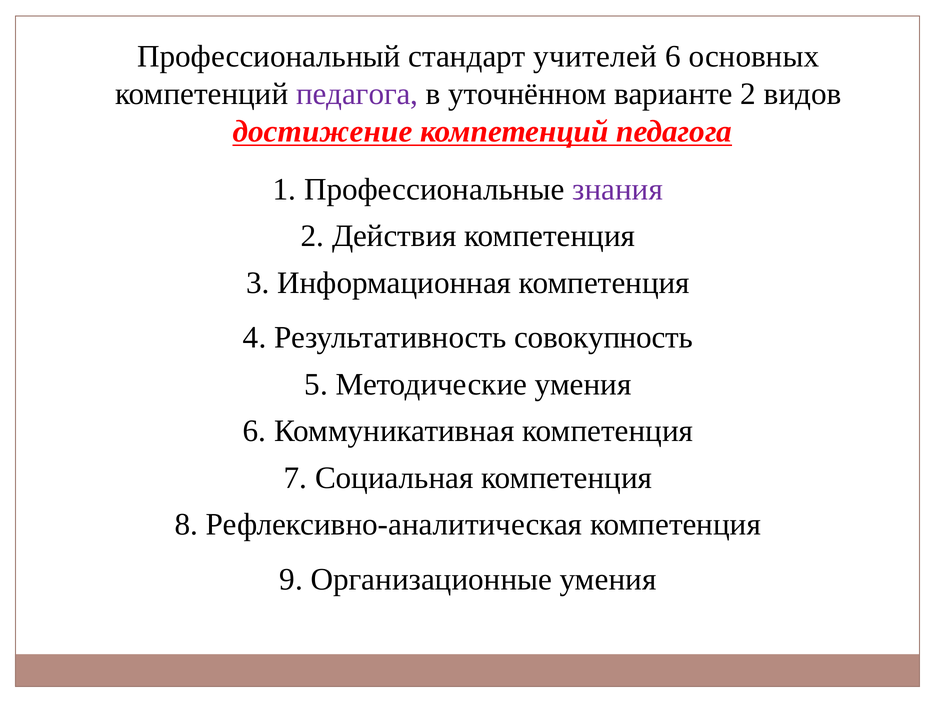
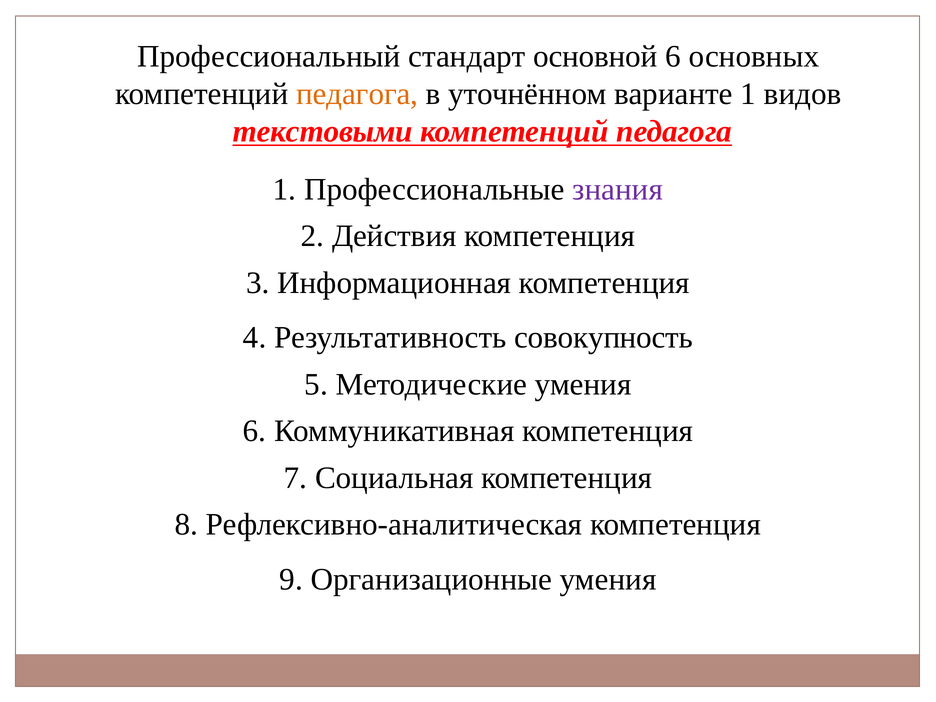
учителей: учителей -> основной (595, 57)
педагога colour: purple -> orange (357, 94)
варианте 2: 2 -> 1 (748, 94)
достижение: достижение -> текстовыми (323, 132)
